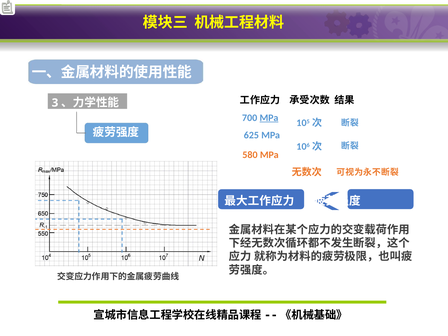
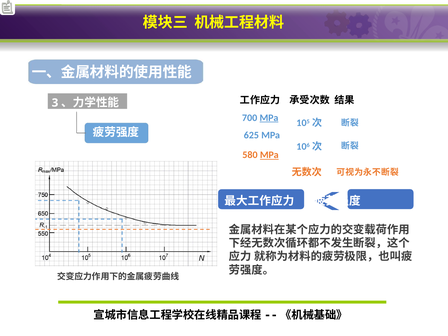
MPa underline: none -> present (269, 155)
